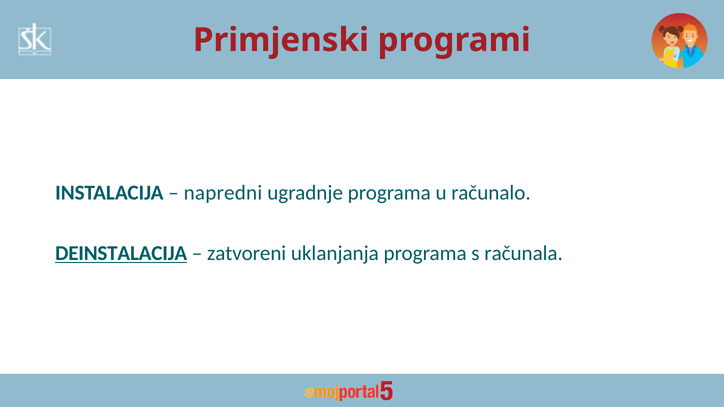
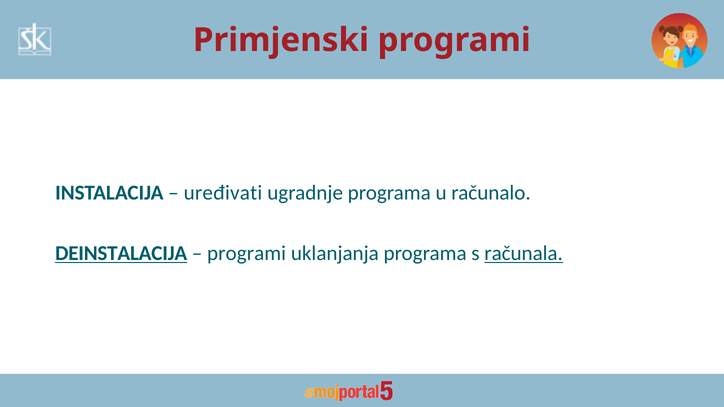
napredni: napredni -> uređivati (223, 193)
zatvoreni: zatvoreni -> programi (247, 253)
računala underline: none -> present (524, 253)
